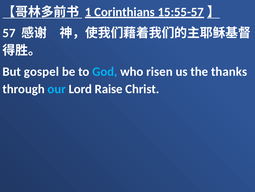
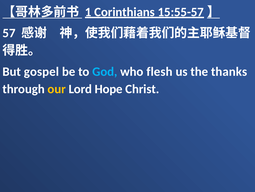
risen: risen -> flesh (159, 71)
our colour: light blue -> yellow (57, 89)
Raise: Raise -> Hope (109, 89)
